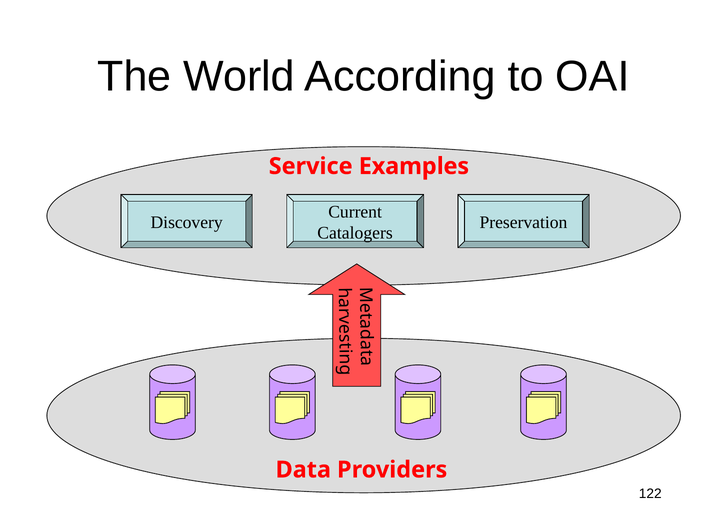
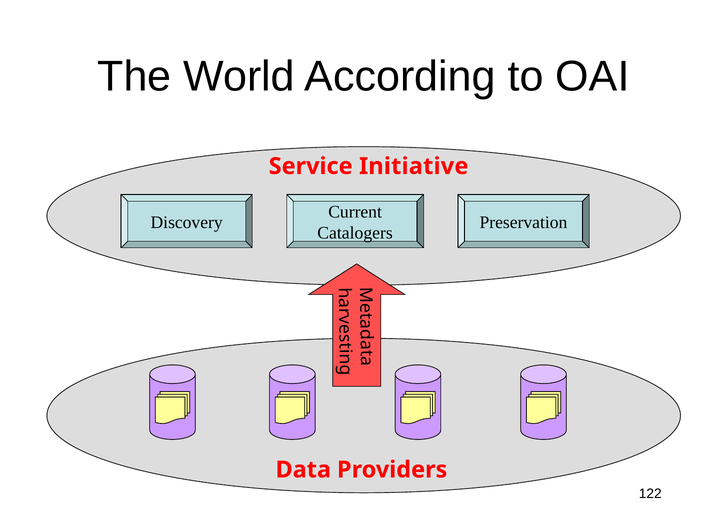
Examples: Examples -> Initiative (414, 166)
